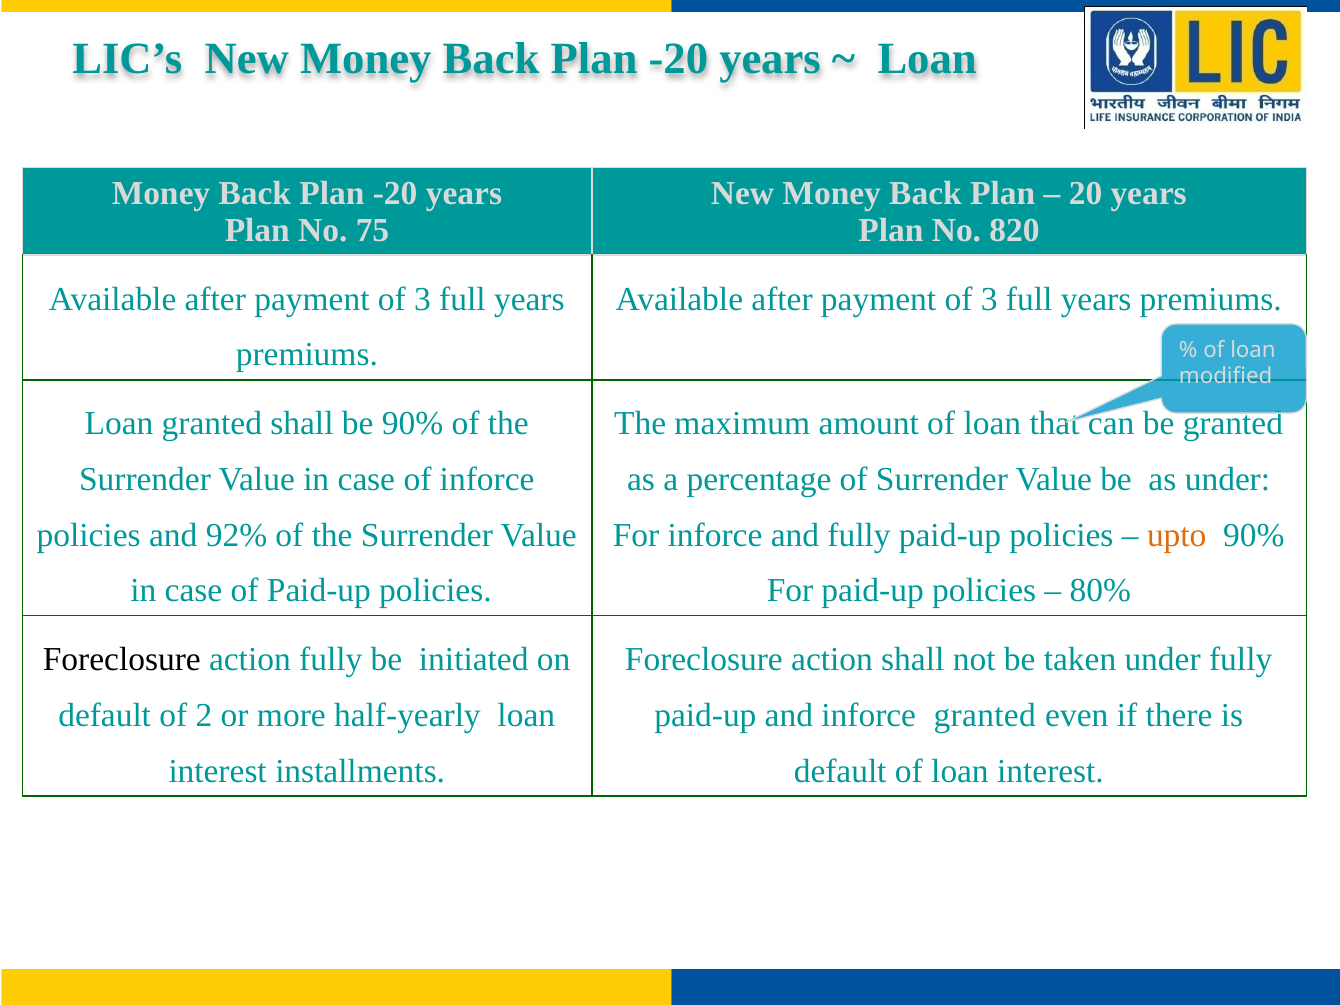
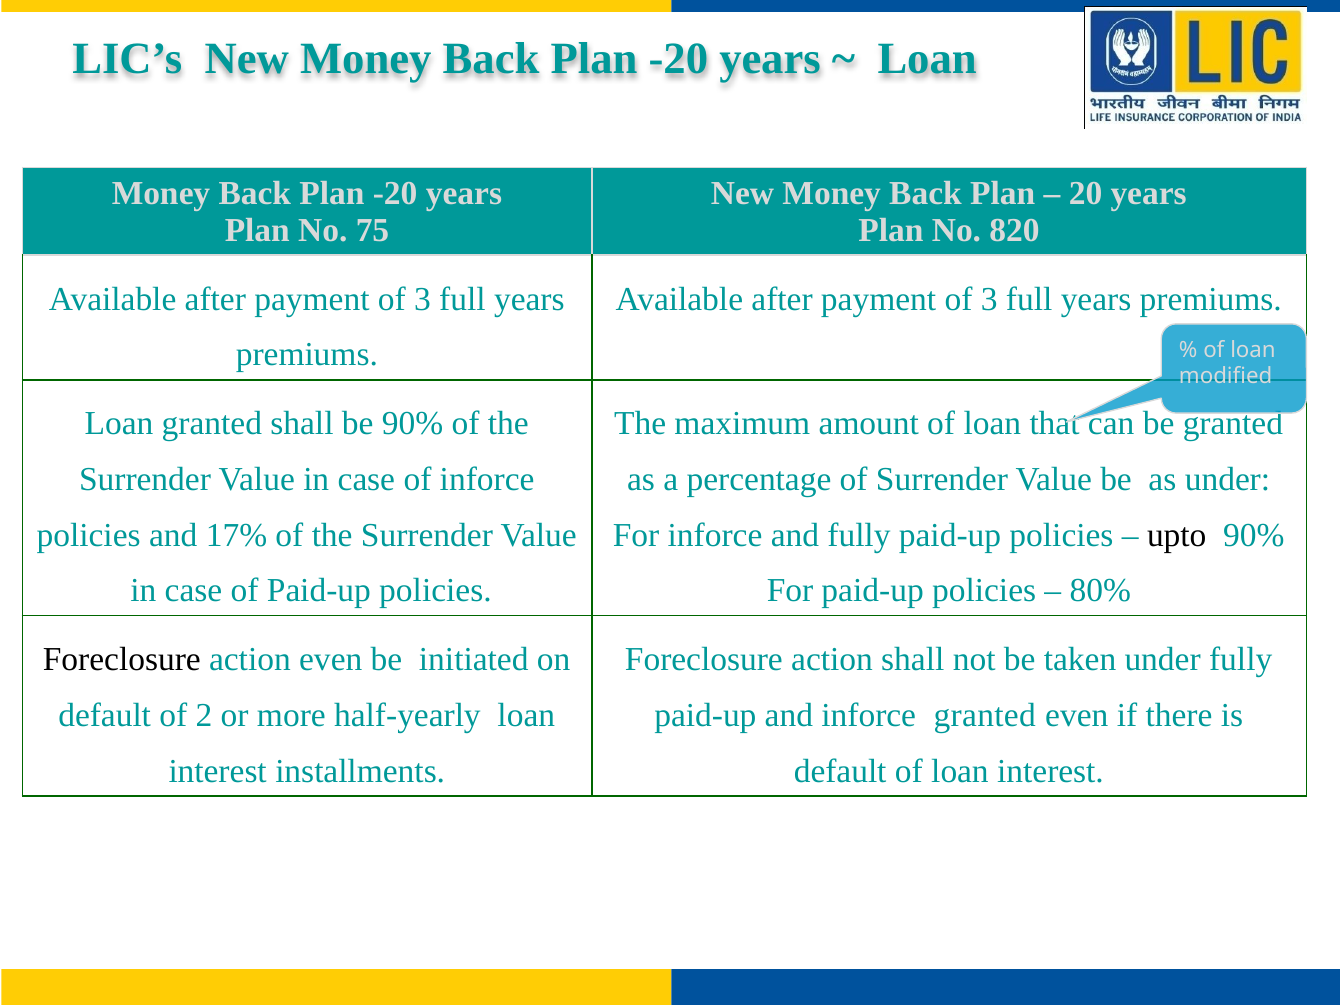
92%: 92% -> 17% (236, 535)
upto colour: orange -> black (1177, 535)
action fully: fully -> even (331, 660)
